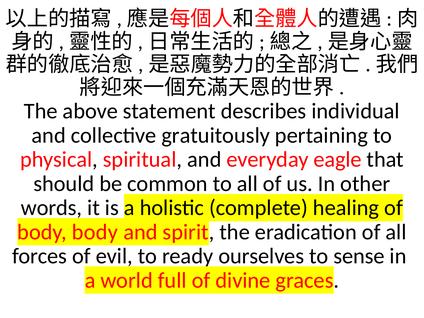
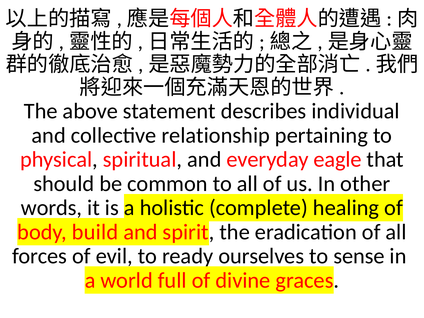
gratuitously: gratuitously -> relationship (216, 135)
body body: body -> build (95, 232)
